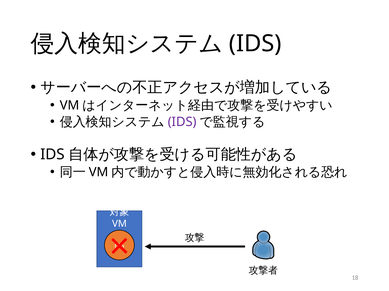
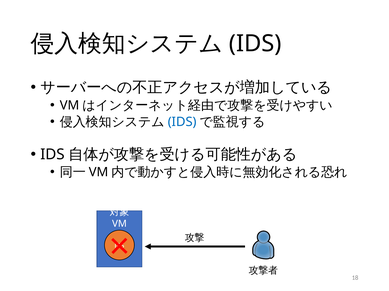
IDS colour: purple -> blue (182, 122)
